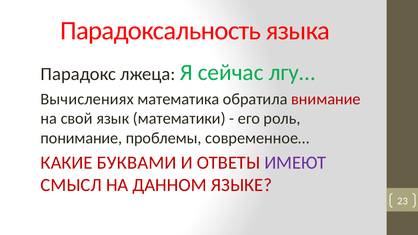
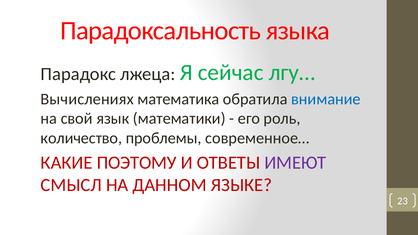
внимание colour: red -> blue (326, 99)
понимание: понимание -> количество (81, 138)
БУКВАМИ: БУКВАМИ -> ПОЭТОМУ (137, 163)
